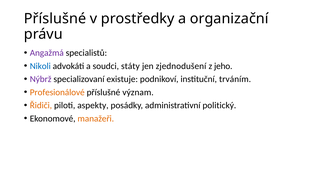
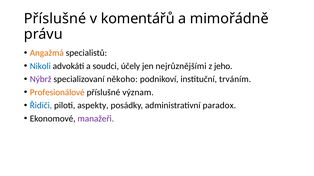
prostředky: prostředky -> komentářů (138, 19)
organizační: organizační -> mimořádně (229, 19)
Angažmá colour: purple -> orange (47, 53)
státy: státy -> účely (131, 66)
zjednodušení: zjednodušení -> nejrůznějšími (181, 66)
existuje: existuje -> někoho (122, 79)
Řidiči colour: orange -> blue (41, 106)
politický: politický -> paradox (219, 106)
manažeři colour: orange -> purple (96, 119)
